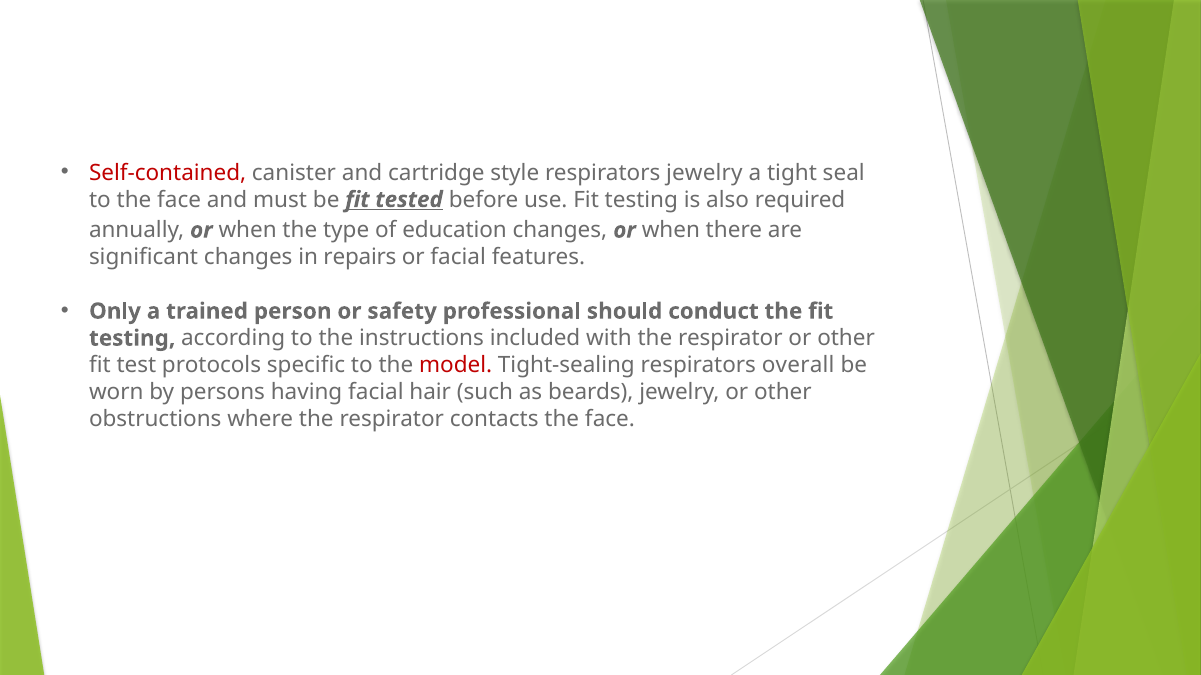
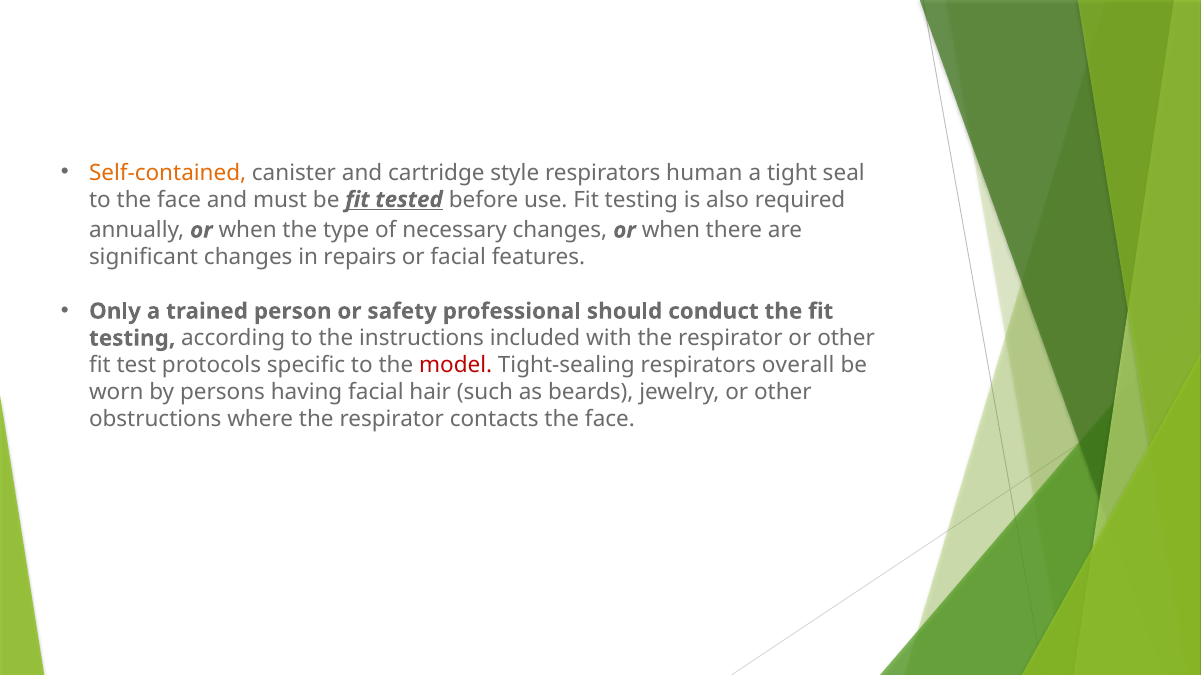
Self-contained colour: red -> orange (168, 173)
respirators jewelry: jewelry -> human (704, 173)
education: education -> necessary (455, 230)
